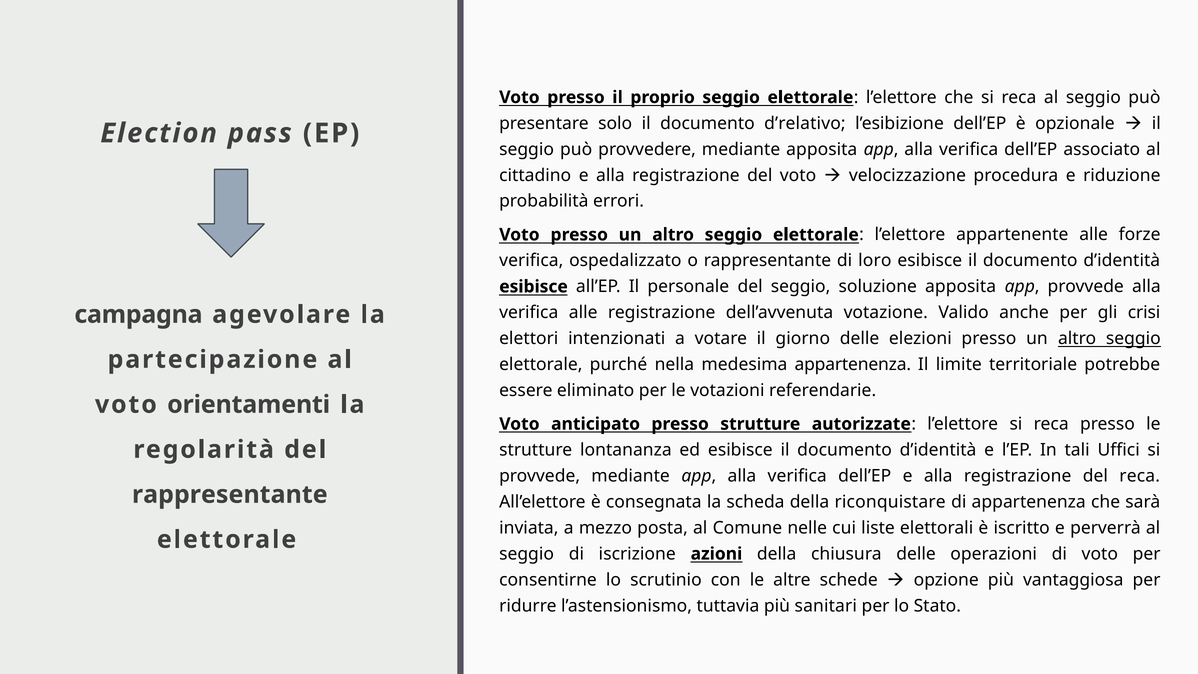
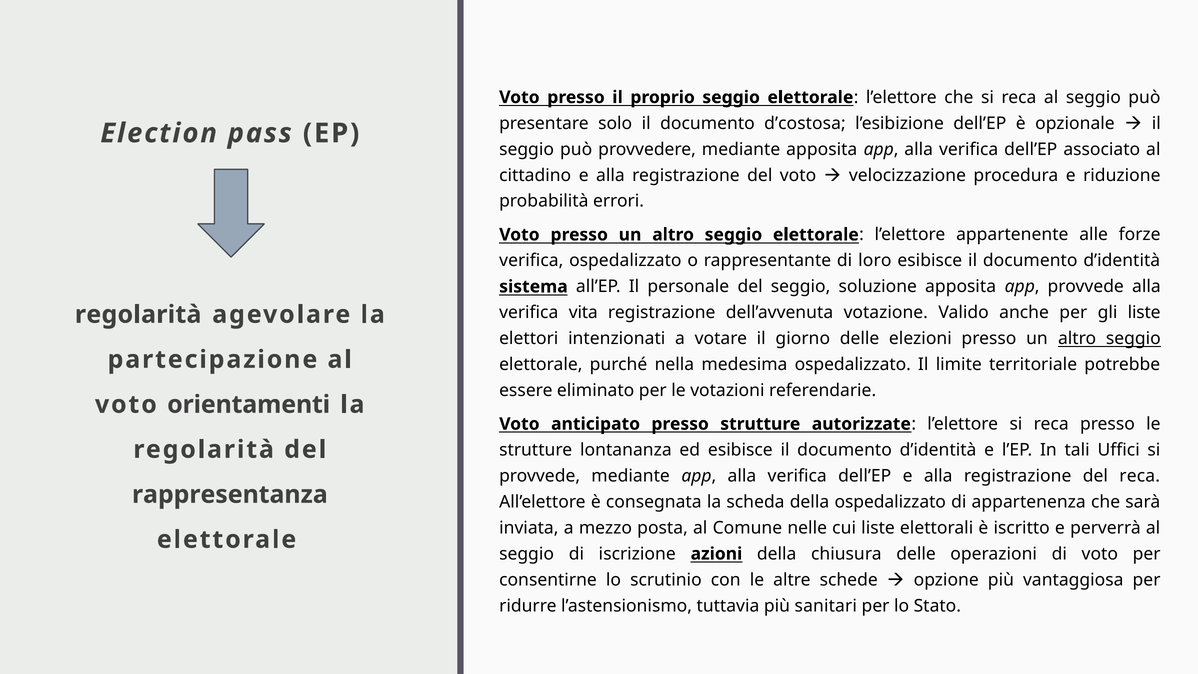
d’relativo: d’relativo -> d’costosa (805, 123)
esibisce: esibisce -> sistema (533, 287)
verifica alle: alle -> vita (583, 313)
gli crisi: crisi -> liste (1144, 313)
campagna: campagna -> regolarità (138, 314)
medesima appartenenza: appartenenza -> ospedalizzato (853, 364)
rappresentante: rappresentante -> rappresentanza (230, 494)
della riconquistare: riconquistare -> ospedalizzato (890, 502)
